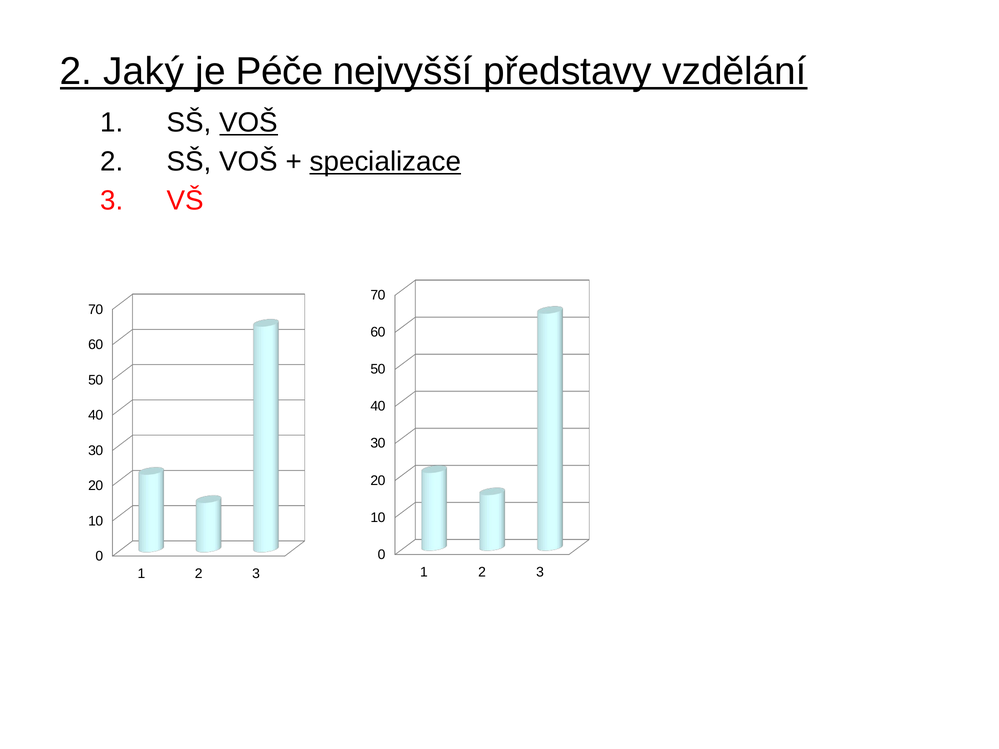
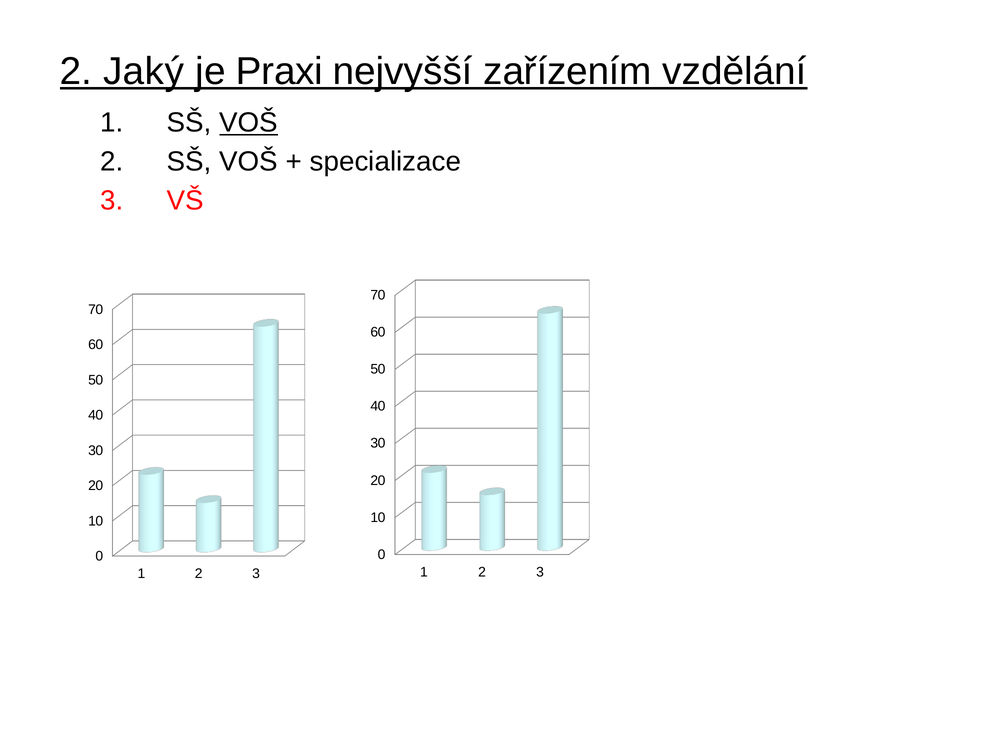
Péče: Péče -> Praxi (279, 71)
představy: představy -> zařízením (568, 71)
specializace underline: present -> none (385, 162)
